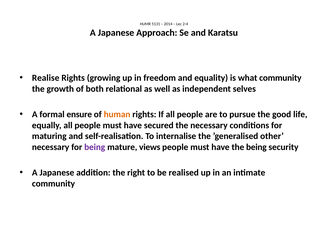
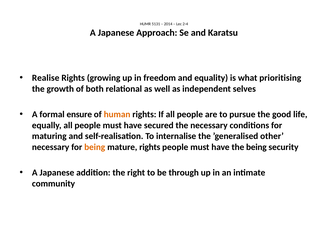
what community: community -> prioritising (280, 78)
being colour: purple -> orange (95, 147)
mature views: views -> rights (150, 147)
realised: realised -> through (184, 173)
